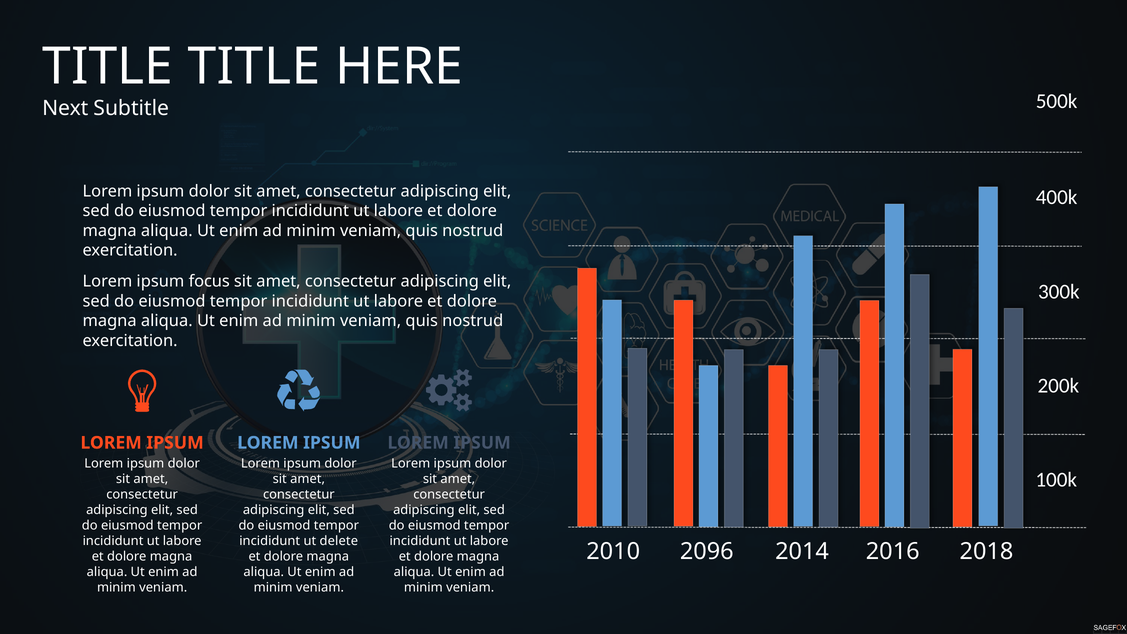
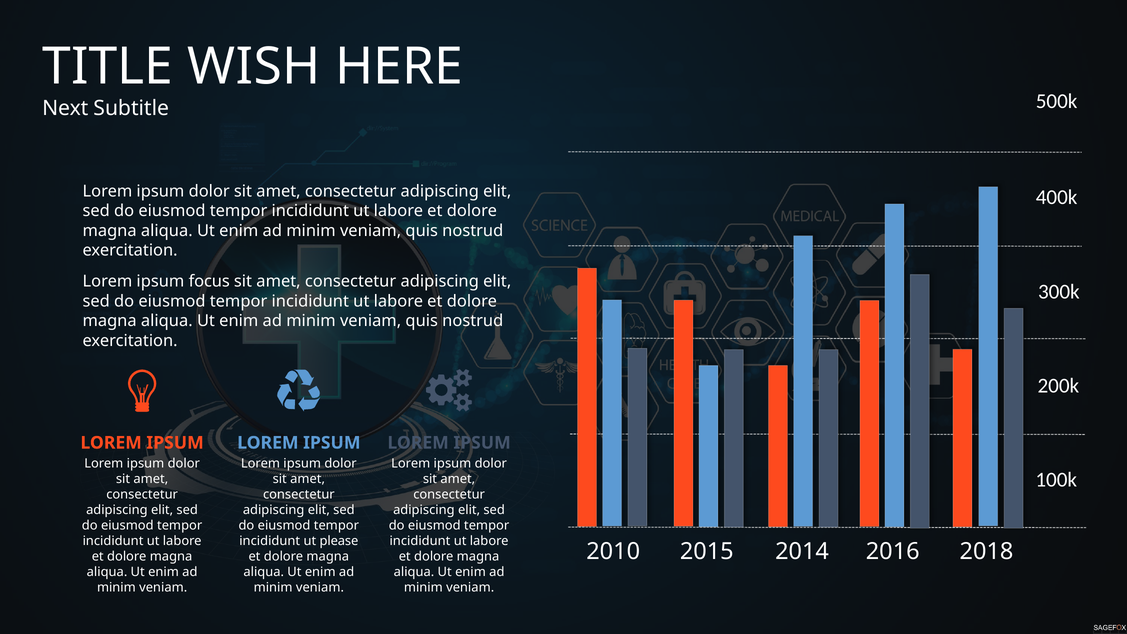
TITLE TITLE: TITLE -> WISH (254, 67)
delete: delete -> please (339, 541)
2096: 2096 -> 2015 (707, 551)
